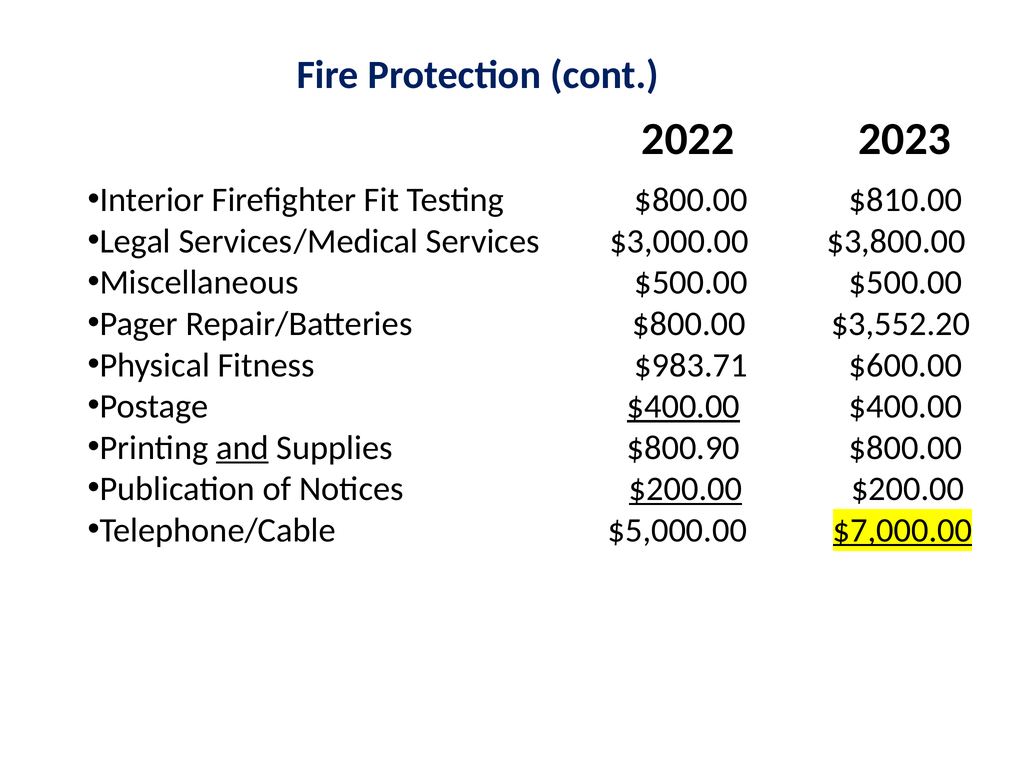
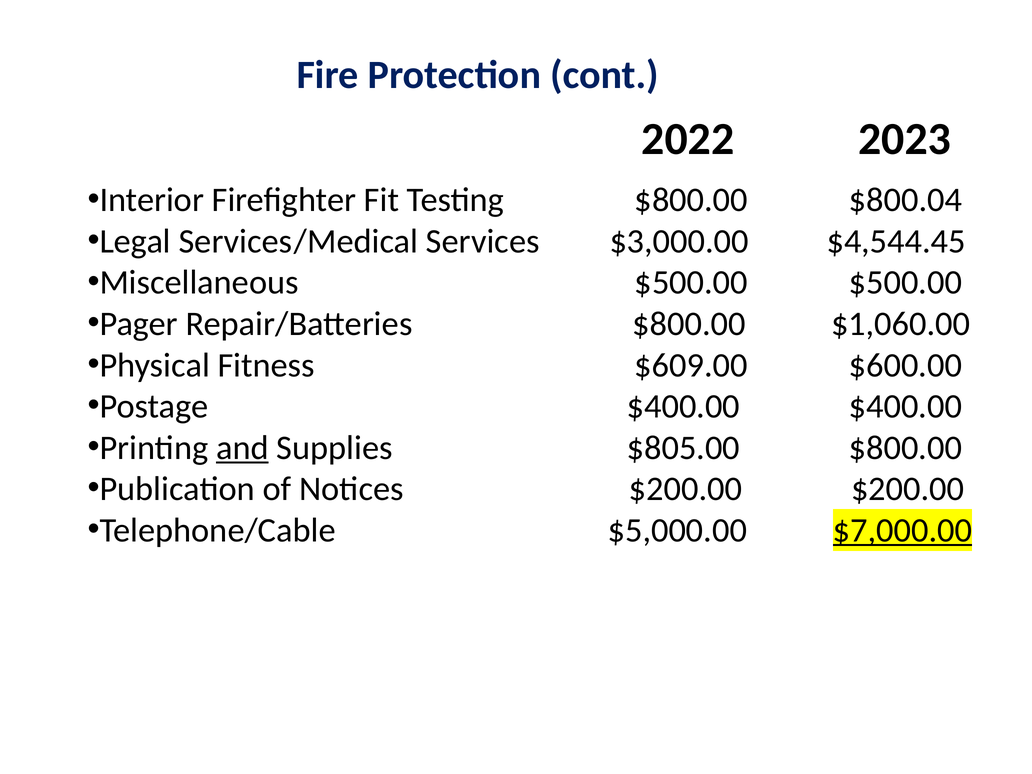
$810.00: $810.00 -> $800.04 (905, 200)
$3,800.00: $3,800.00 -> $4,544.45 (896, 241)
$3,552.20: $3,552.20 -> $1,060.00 (901, 324)
$983.71: $983.71 -> $609.00 (691, 365)
$400.00 underline: present -> none (683, 406)
$800.90: $800.90 -> $805.00 (683, 448)
$200.00 underline: present -> none (686, 489)
